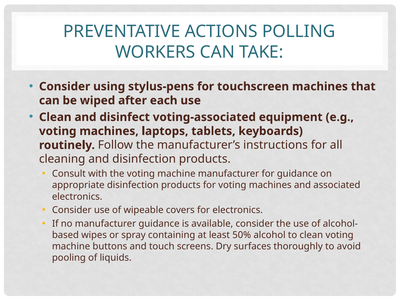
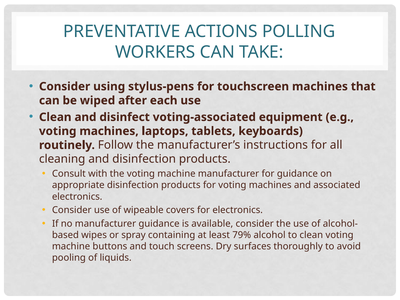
50%: 50% -> 79% (242, 235)
